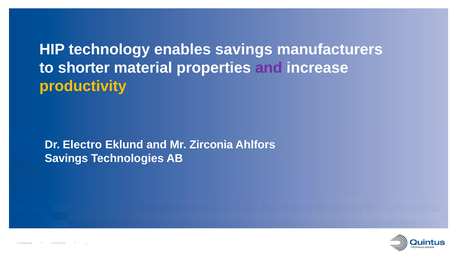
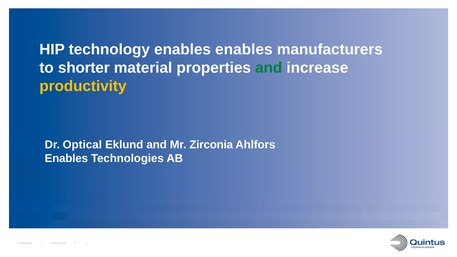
enables savings: savings -> enables (244, 49)
and colour: purple -> green (269, 68)
Electro: Electro -> Optical (82, 145)
Savings: Savings -> Enables (66, 159)
